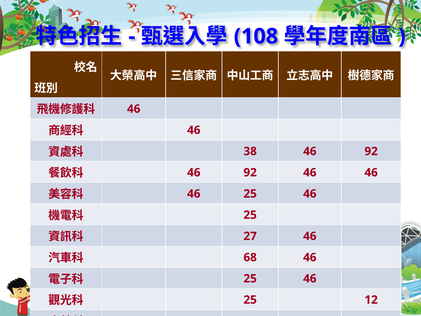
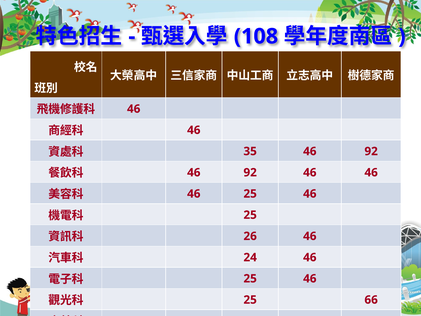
38: 38 -> 35 (250, 151)
27: 27 -> 26 (250, 236)
68: 68 -> 24 (250, 257)
12: 12 -> 66 (371, 300)
